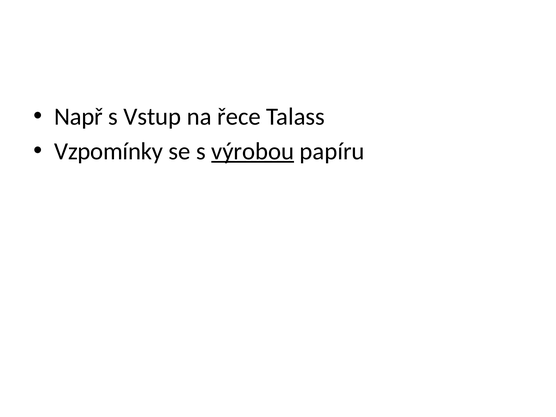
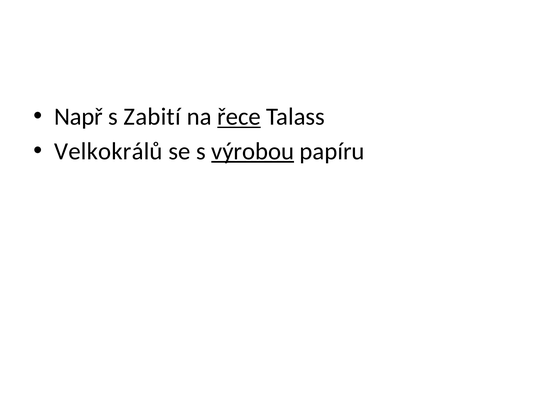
Vstup: Vstup -> Zabití (152, 117)
řece underline: none -> present (239, 117)
Vzpomínky: Vzpomínky -> Velkokrálů (108, 151)
